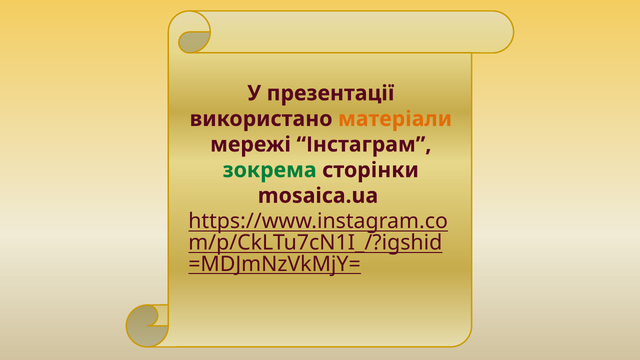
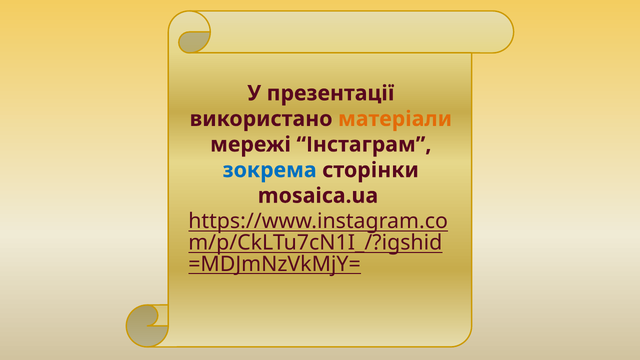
зокрема colour: green -> blue (270, 170)
